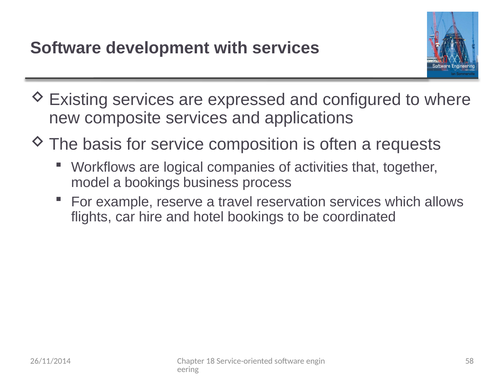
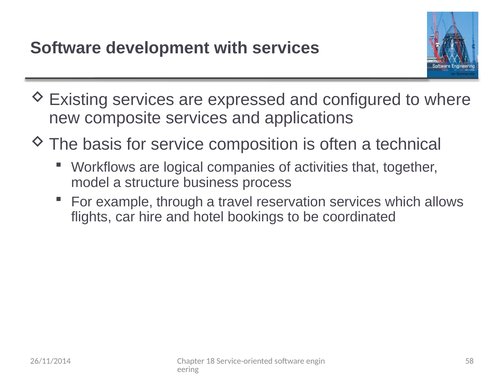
requests: requests -> technical (408, 144)
a bookings: bookings -> structure (152, 182)
reserve: reserve -> through (180, 202)
